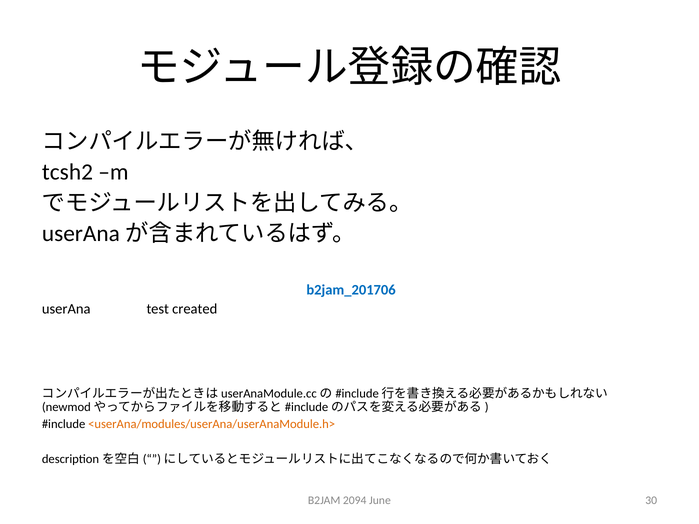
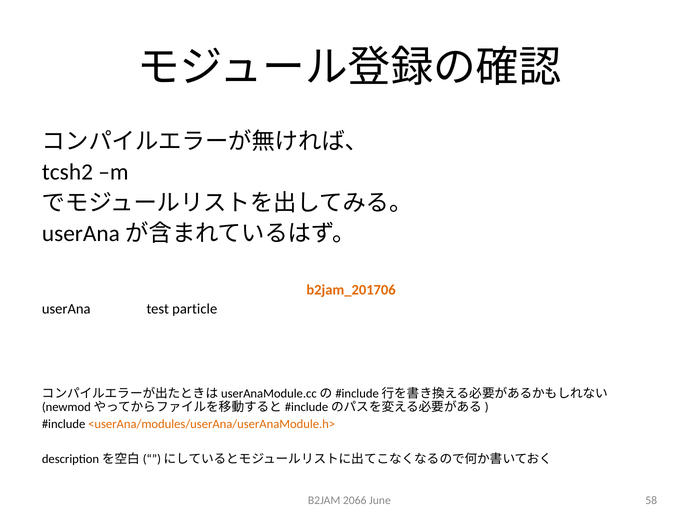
b2jam_201706 colour: blue -> orange (351, 290)
created: created -> particle (195, 309)
2094: 2094 -> 2066 (355, 501)
30: 30 -> 58 (651, 501)
